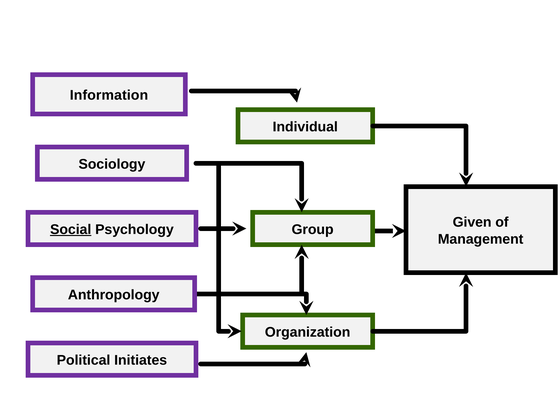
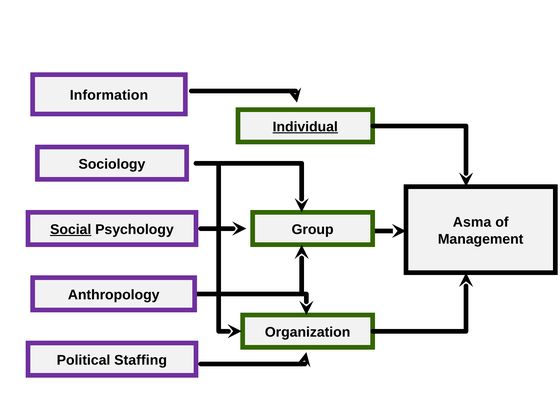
Individual underline: none -> present (305, 127)
Given: Given -> Asma (472, 222)
Initiates: Initiates -> Staffing (141, 360)
